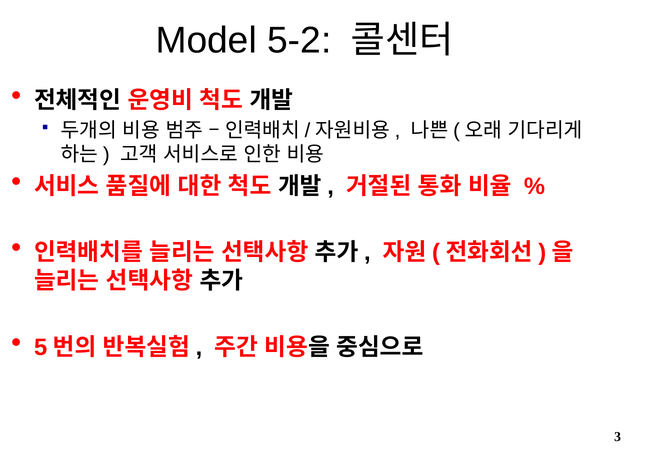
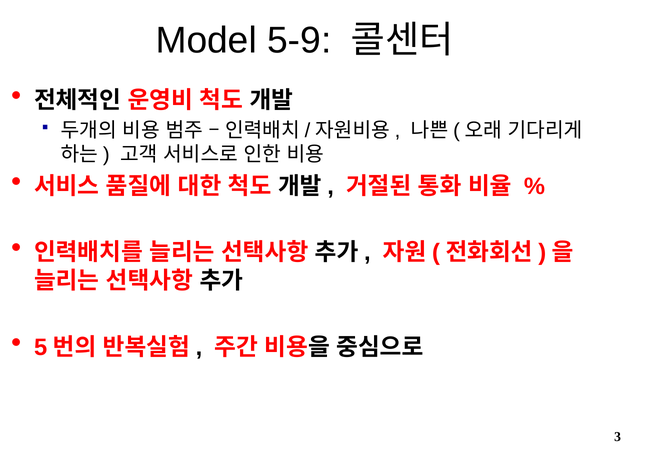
5-2: 5-2 -> 5-9 (299, 41)
